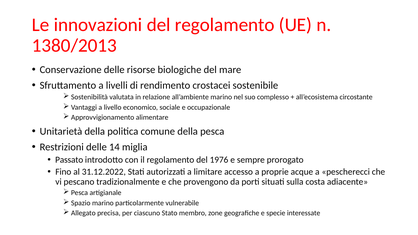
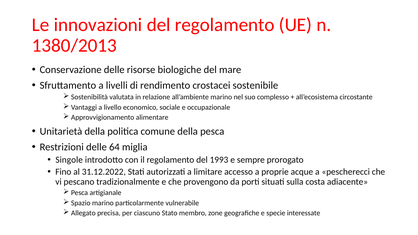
14: 14 -> 64 (114, 147)
Passato: Passato -> Singole (69, 160)
1976: 1976 -> 1993 (219, 160)
